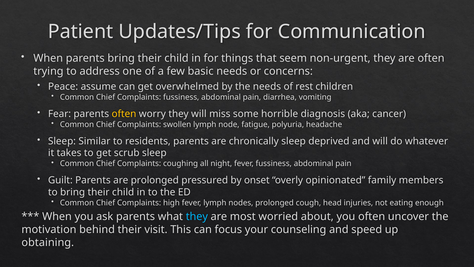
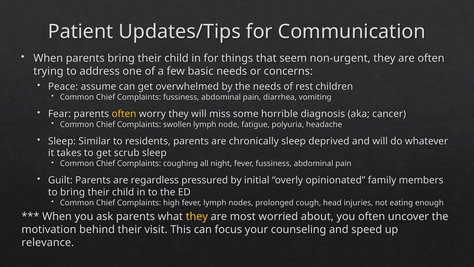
are prolonged: prolonged -> regardless (155, 180)
onset: onset -> initial (257, 180)
they colour: light blue -> yellow (197, 216)
obtaining: obtaining -> relevance (48, 242)
